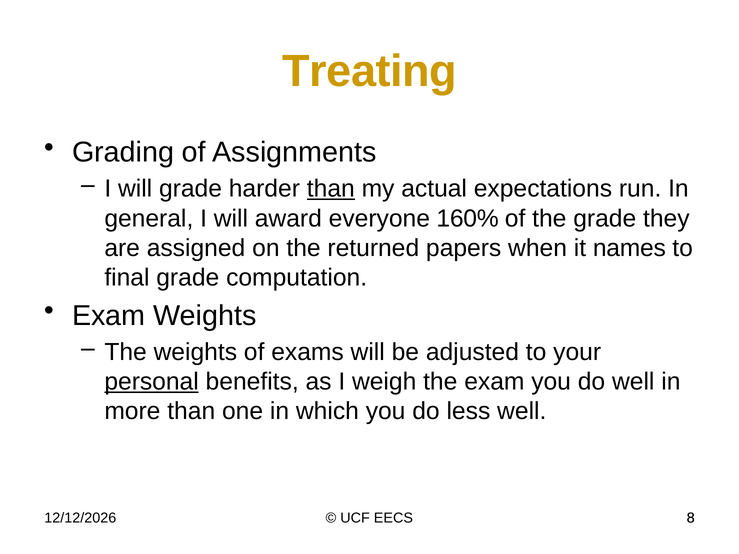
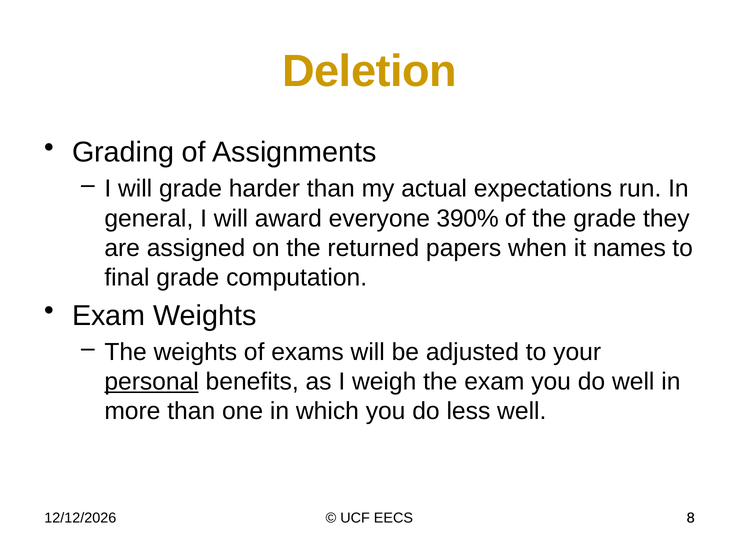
Treating: Treating -> Deletion (370, 72)
than underline: present -> none (331, 189)
160%: 160% -> 390% (468, 219)
